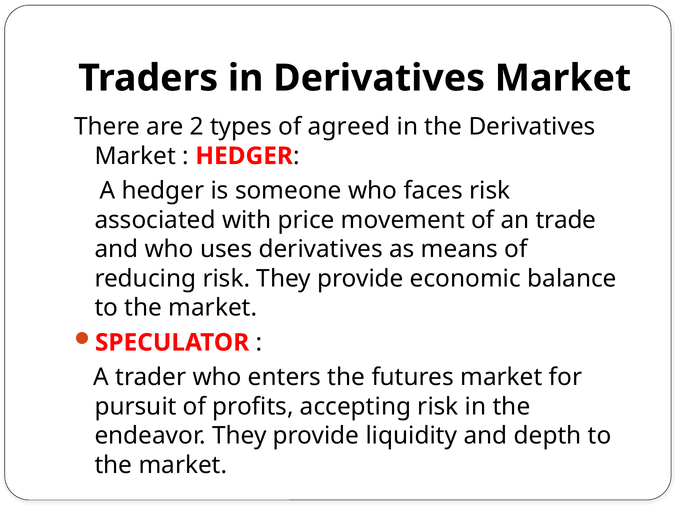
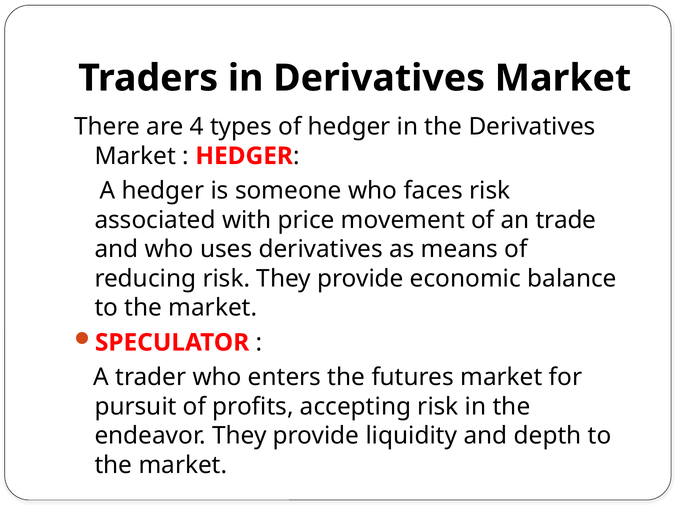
2: 2 -> 4 (197, 127)
of agreed: agreed -> hedger (349, 127)
